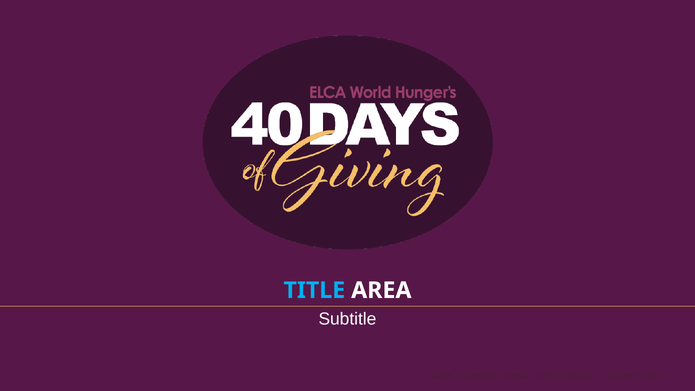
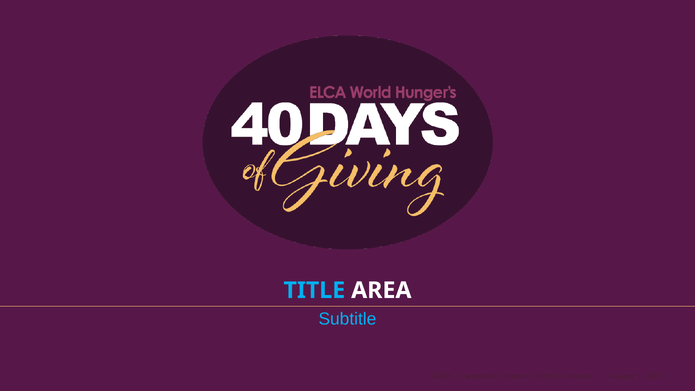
Subtitle colour: white -> light blue (347, 319)
